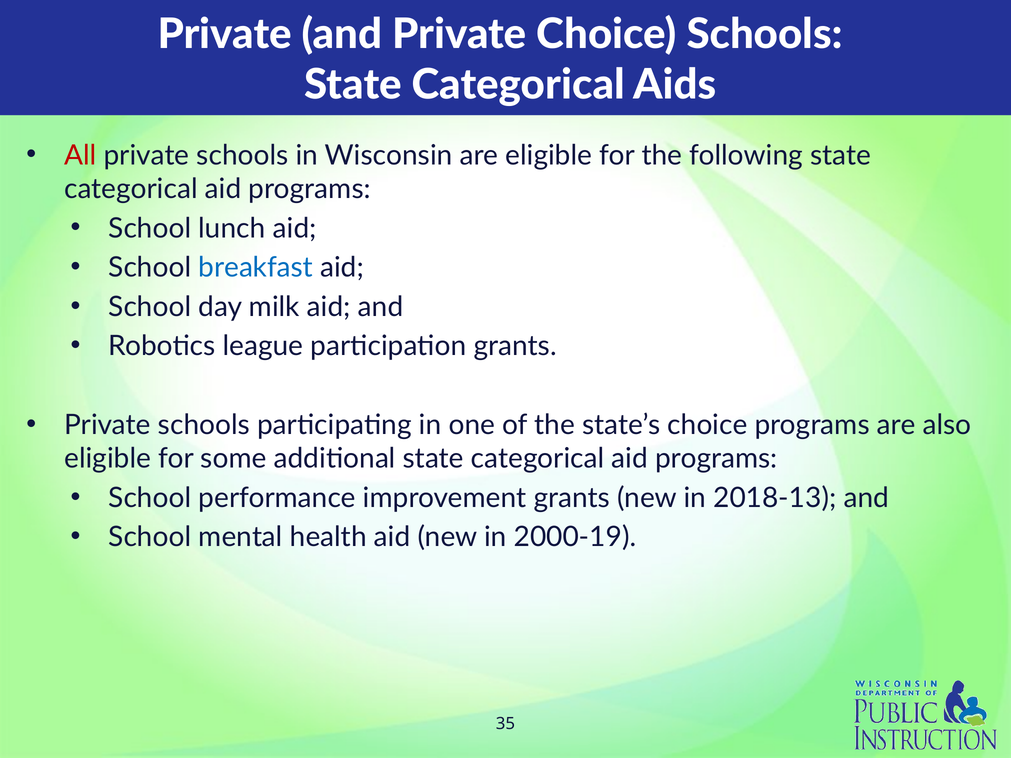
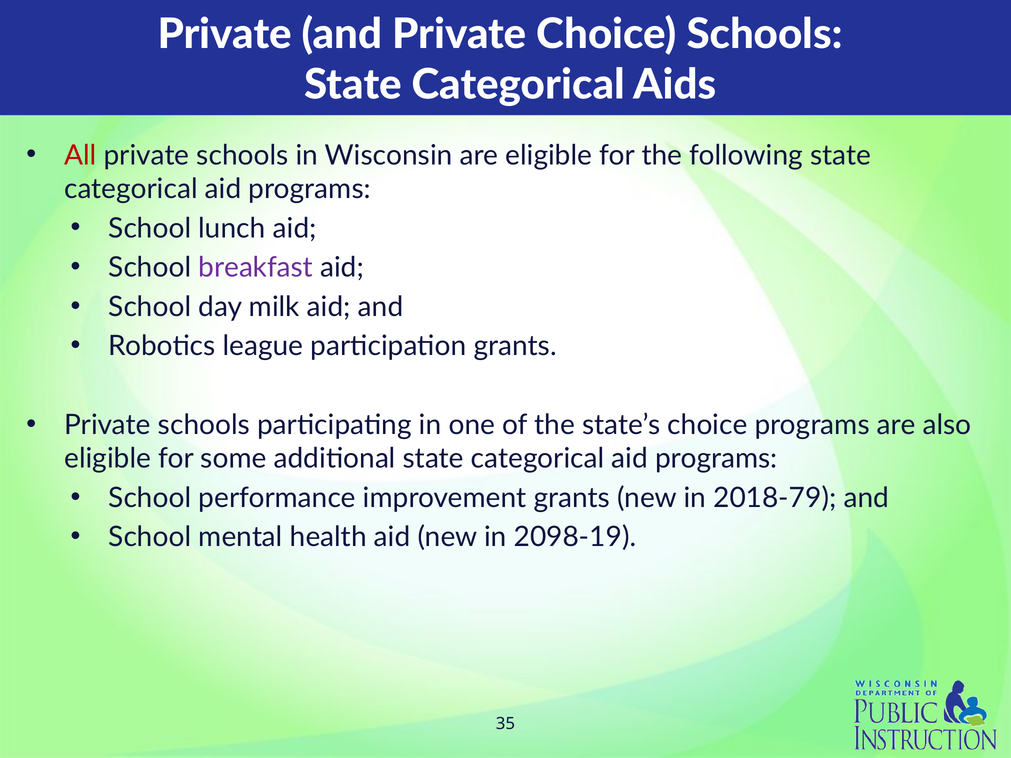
breakfast colour: blue -> purple (256, 268)
2018-13: 2018-13 -> 2018-79 (775, 498)
2000-19: 2000-19 -> 2098-19 (575, 537)
